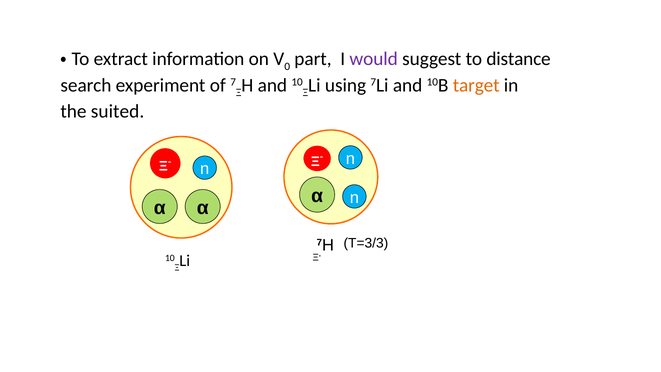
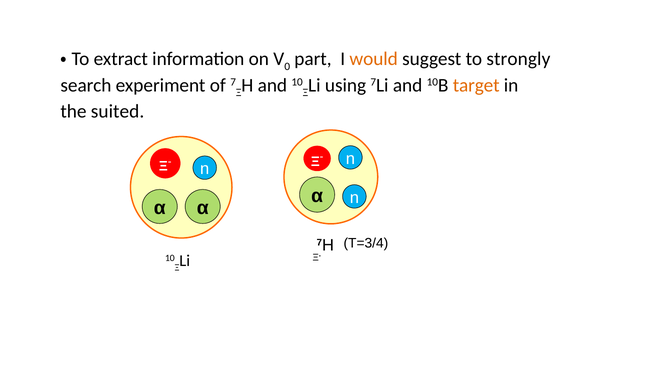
would colour: purple -> orange (374, 59)
distance: distance -> strongly (518, 59)
T=3/3: T=3/3 -> T=3/4 (366, 243)
